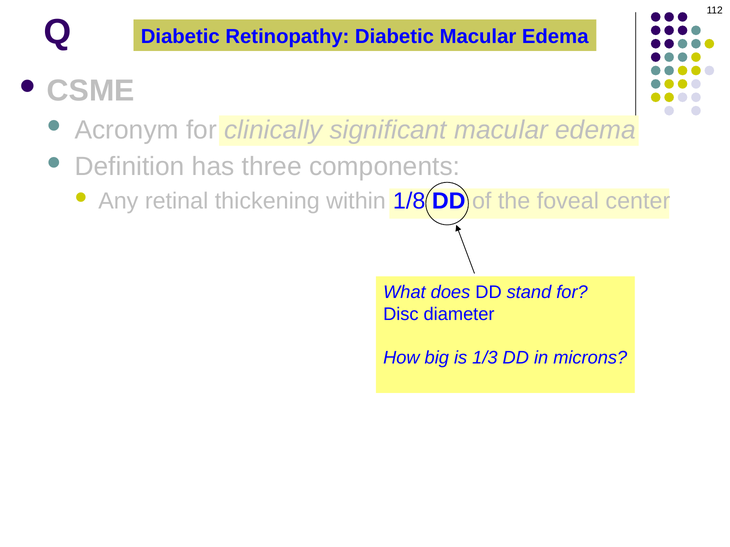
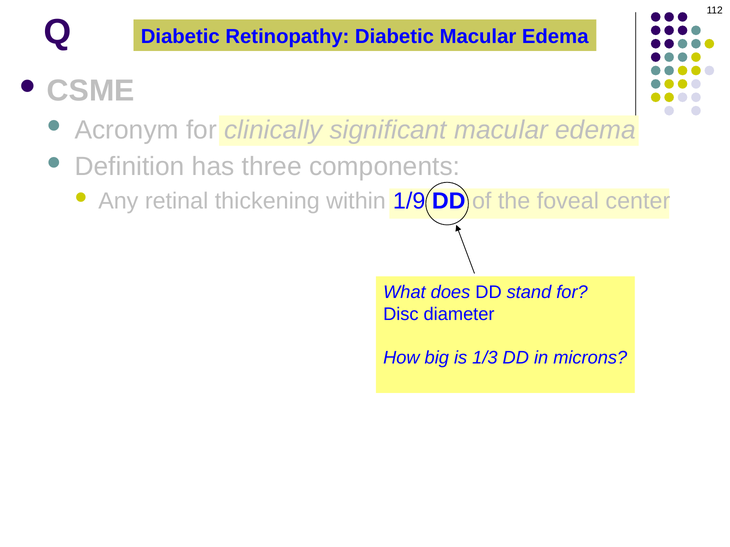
1/8: 1/8 -> 1/9 (409, 201)
